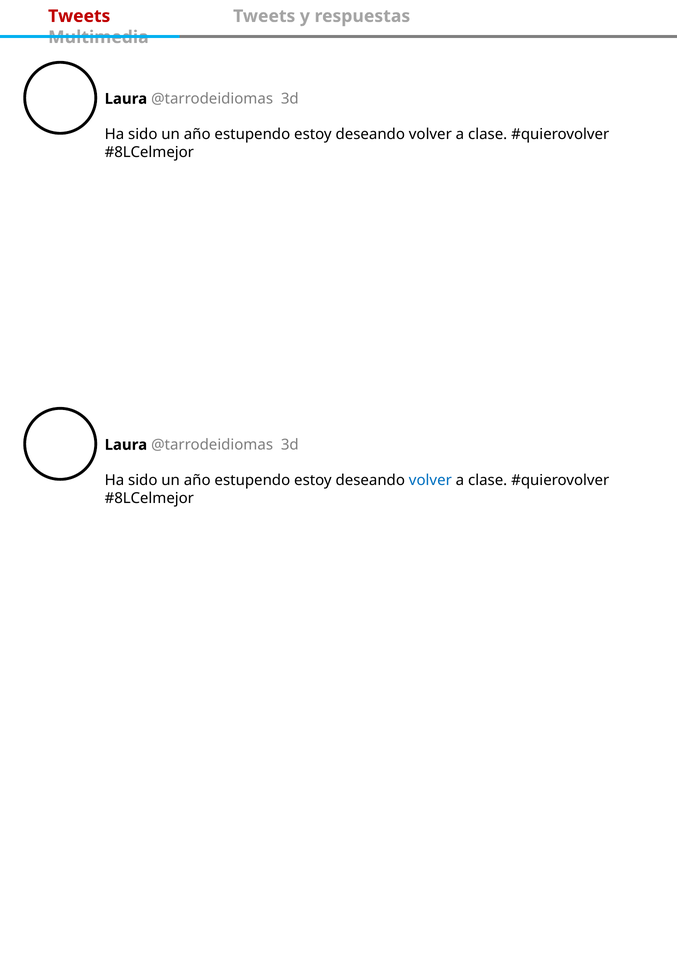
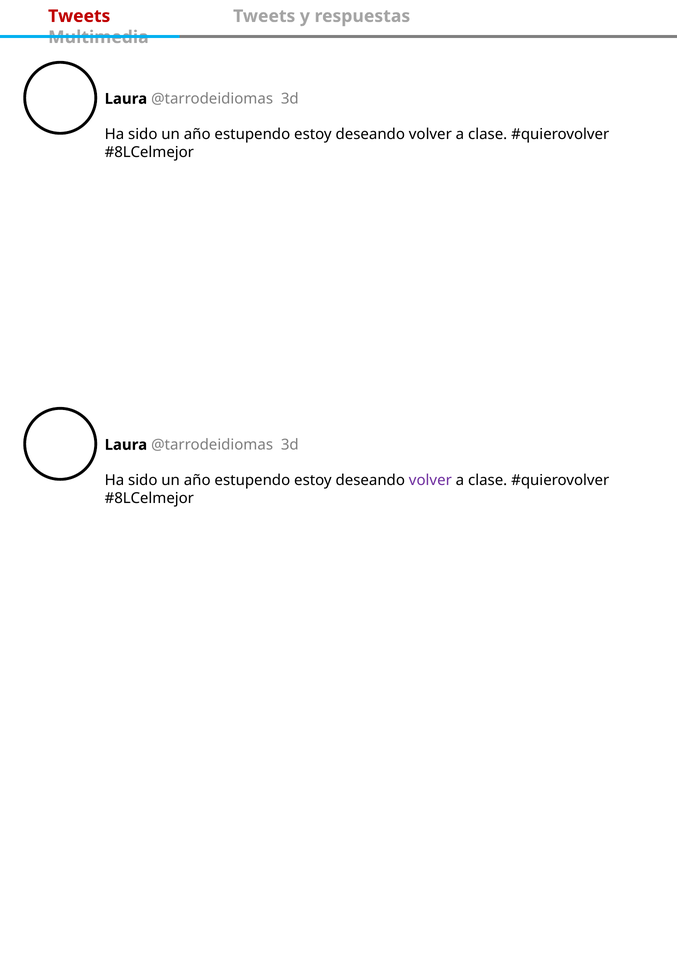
volver colour: blue -> purple (430, 481)
